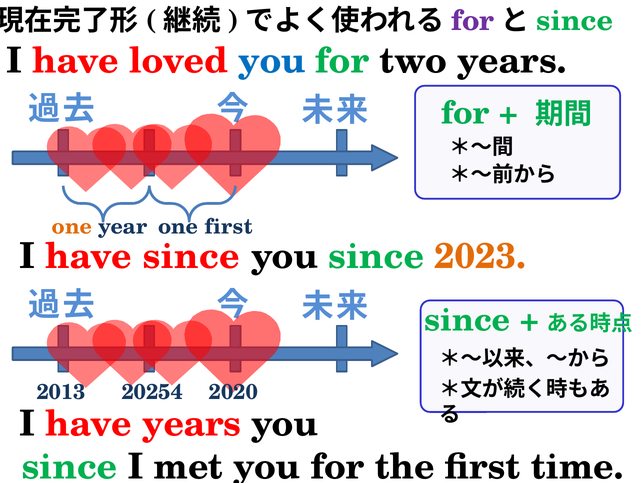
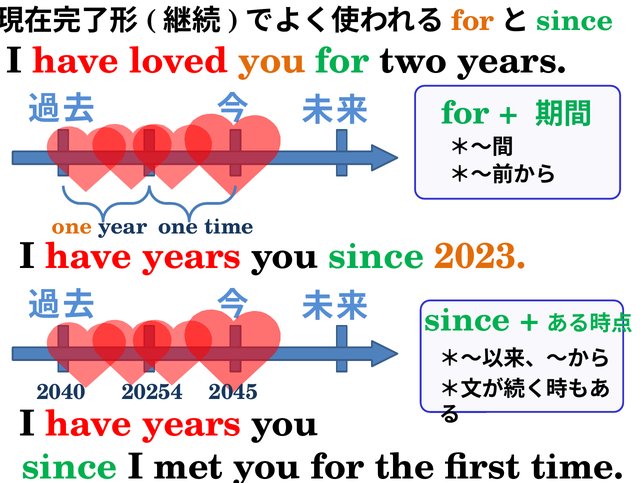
for colour: purple -> orange (473, 21)
you colour: blue -> orange (272, 61)
one first: first -> time (229, 226)
since: since -> years (192, 256)
2013: 2013 -> 2040 (61, 391)
2020: 2020 -> 2045 (233, 391)
